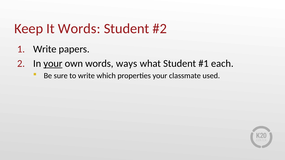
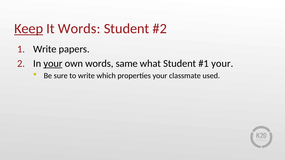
Keep underline: none -> present (29, 29)
ways: ways -> same (127, 64)
each: each -> your (222, 64)
